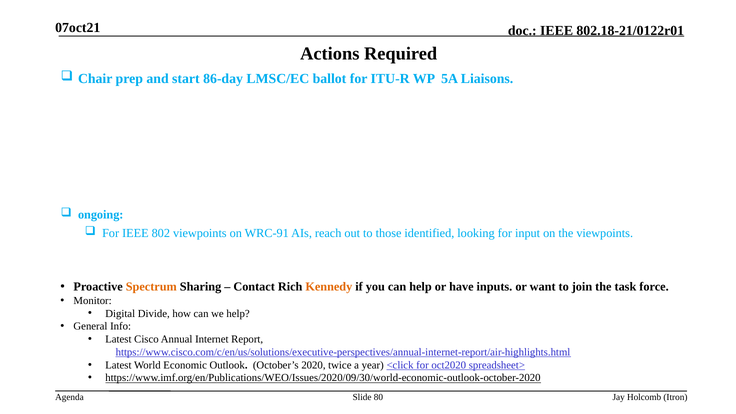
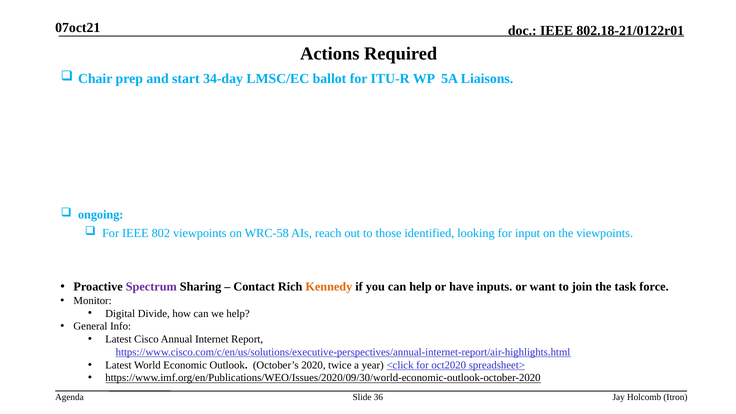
86-day: 86-day -> 34-day (223, 79)
WRC-91: WRC-91 -> WRC-58 (267, 233)
Spectrum colour: orange -> purple (151, 287)
80: 80 -> 36 (378, 397)
